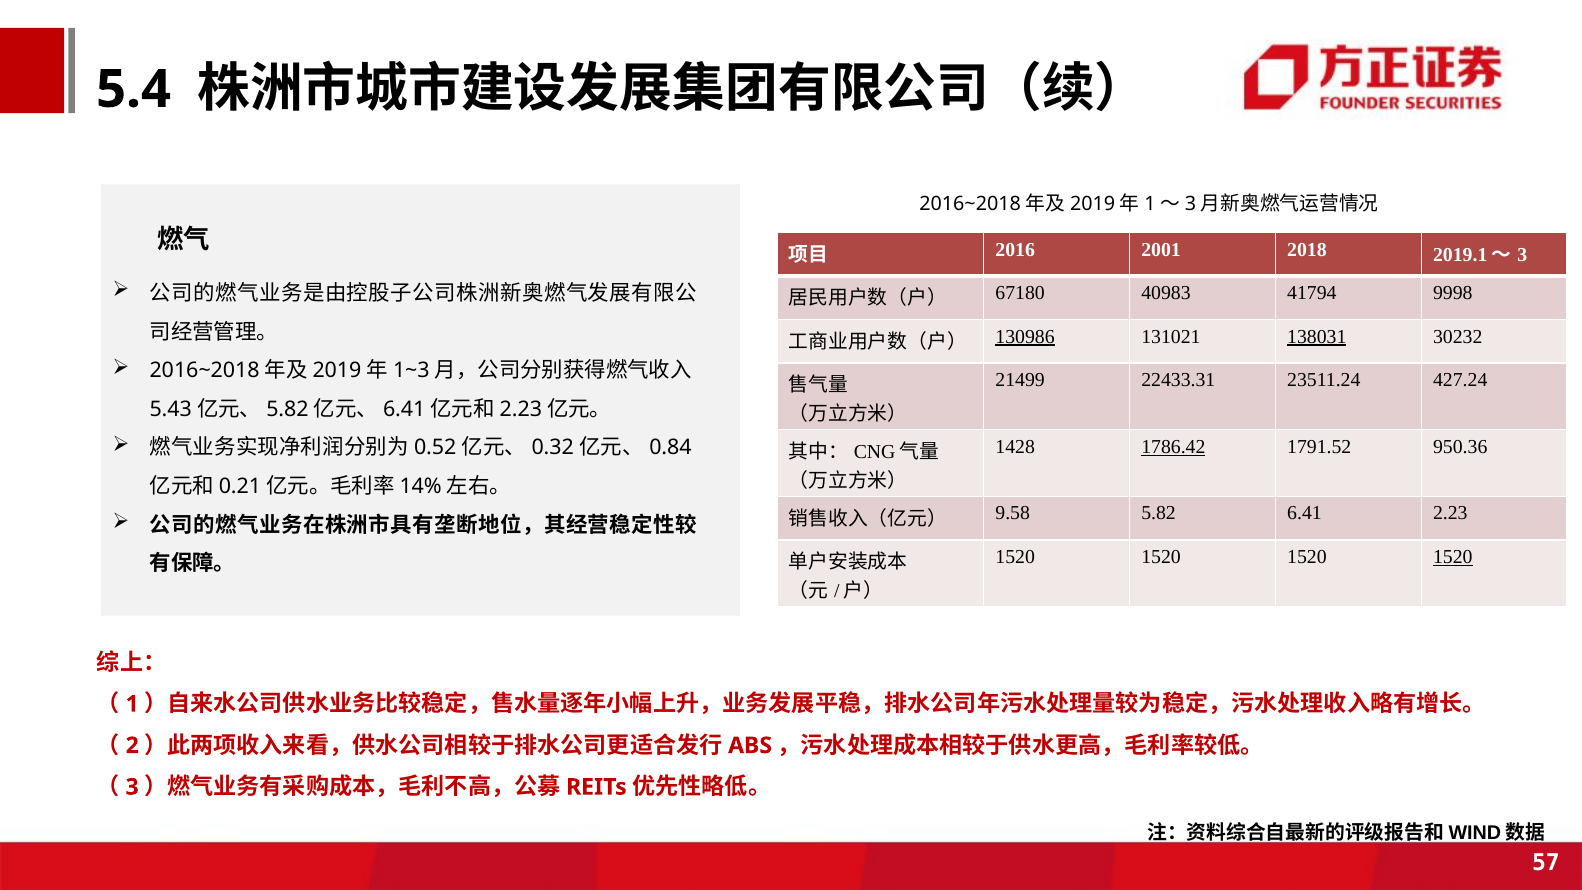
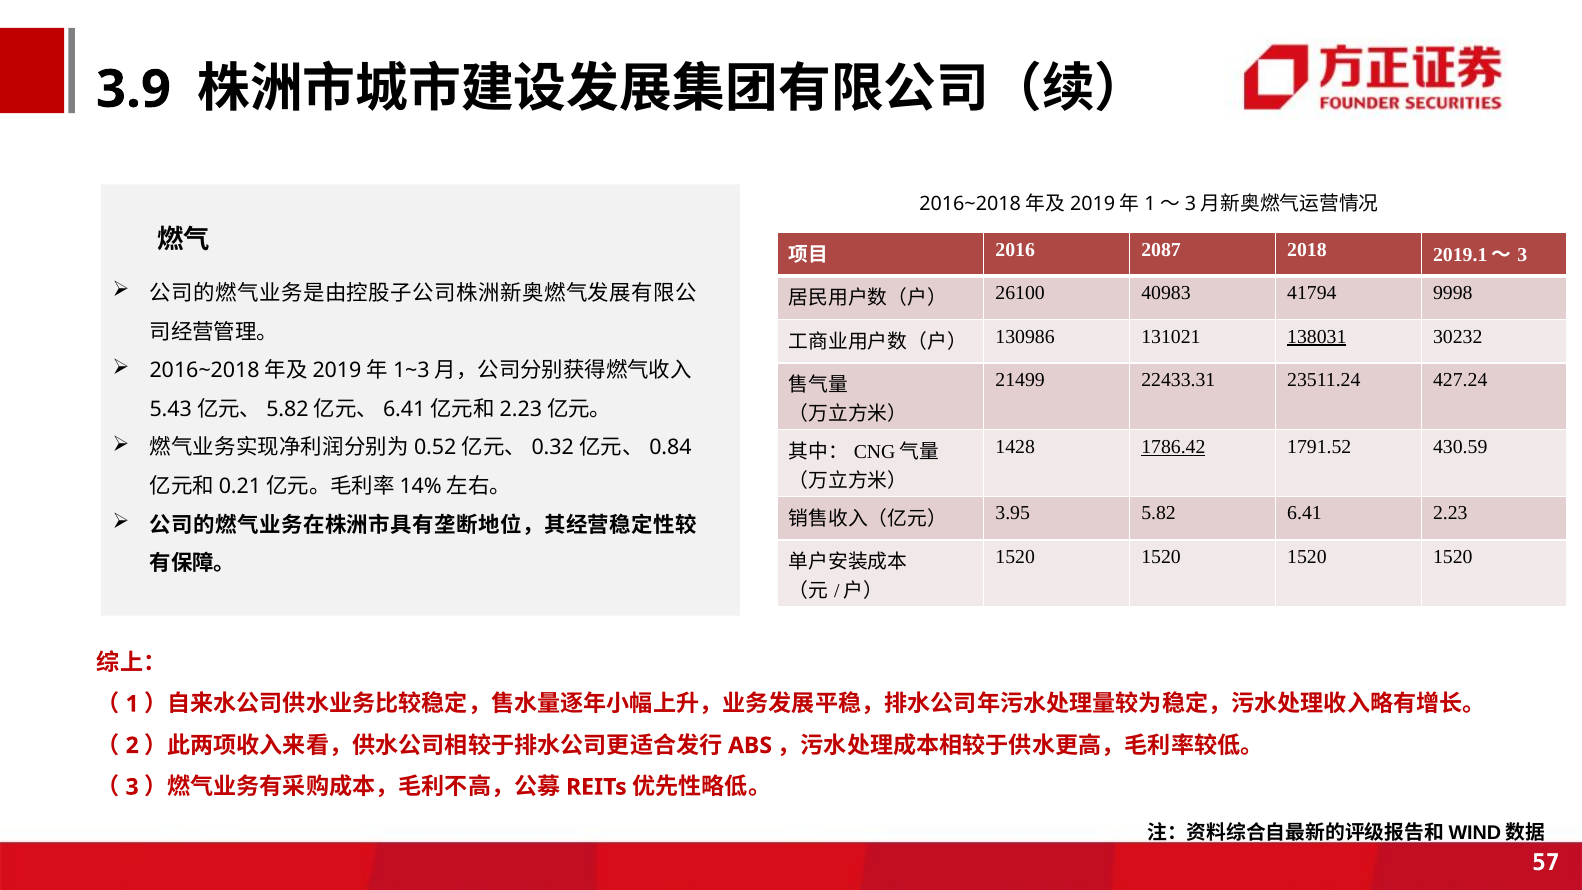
5.4: 5.4 -> 3.9 (133, 89)
2001: 2001 -> 2087 (1161, 250)
67180: 67180 -> 26100 (1020, 293)
130986 underline: present -> none (1025, 336)
950.36: 950.36 -> 430.59 (1460, 447)
9.58: 9.58 -> 3.95 (1013, 513)
1520 underline: present -> none (1453, 557)
